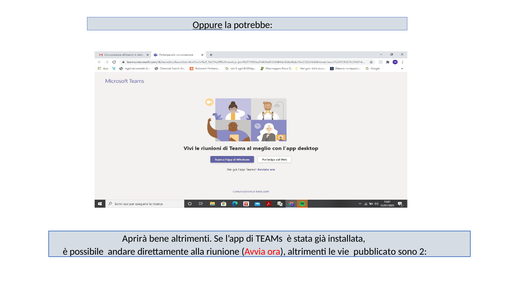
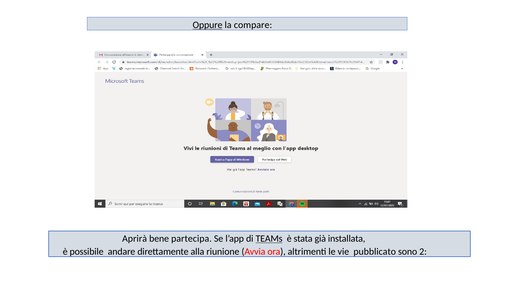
potrebbe: potrebbe -> compare (253, 25)
bene altrimenti: altrimenti -> partecipa (191, 239)
TEAMs underline: none -> present (269, 239)
